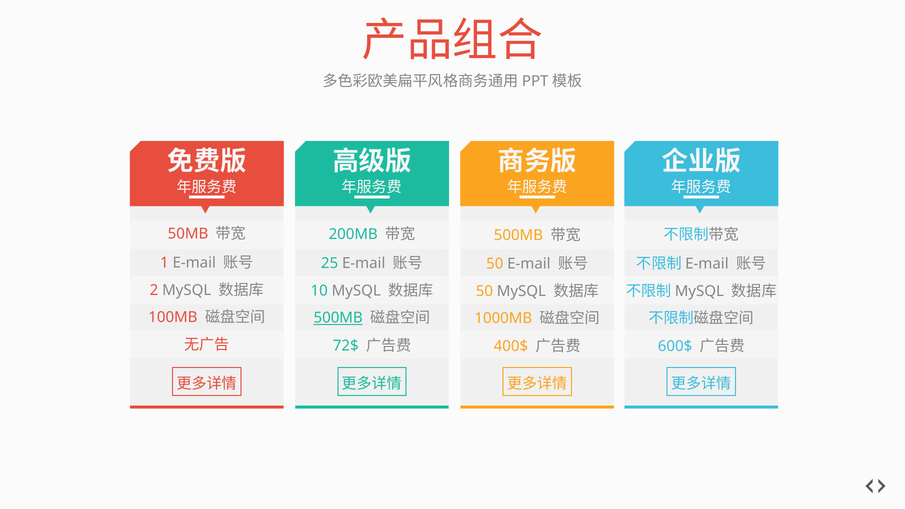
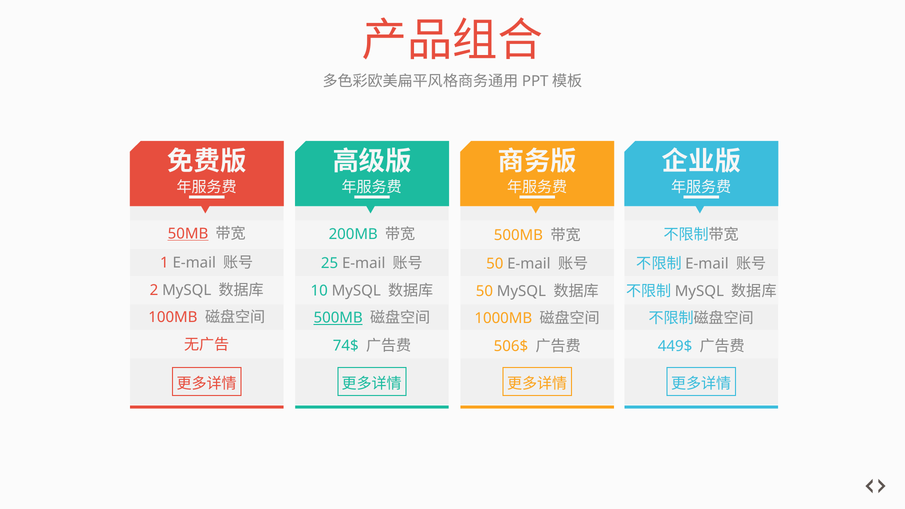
50MB underline: none -> present (188, 234)
72$: 72$ -> 74$ (346, 346)
400$: 400$ -> 506$ (511, 346)
600$: 600$ -> 449$ (675, 346)
